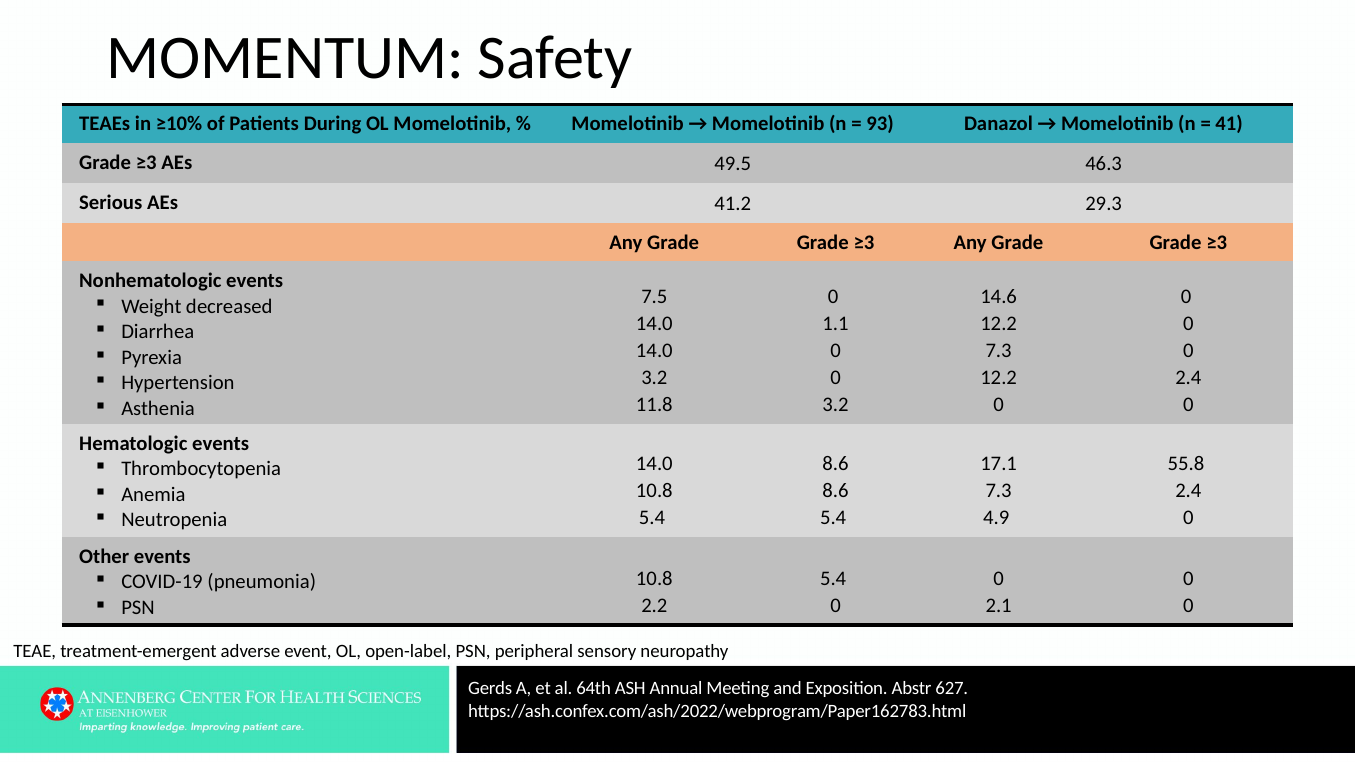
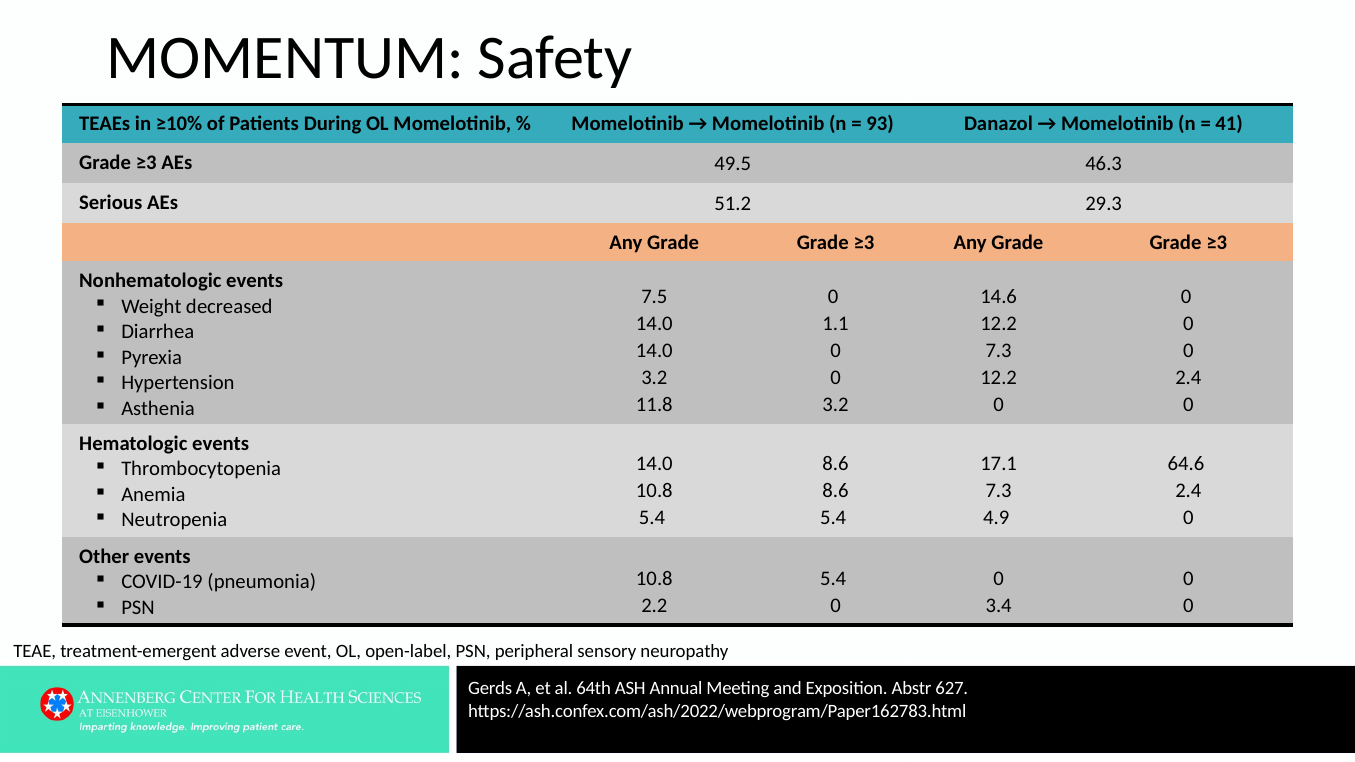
41.2: 41.2 -> 51.2 (733, 204)
55.8: 55.8 -> 64.6 (1186, 464)
2.1: 2.1 -> 3.4 (999, 606)
